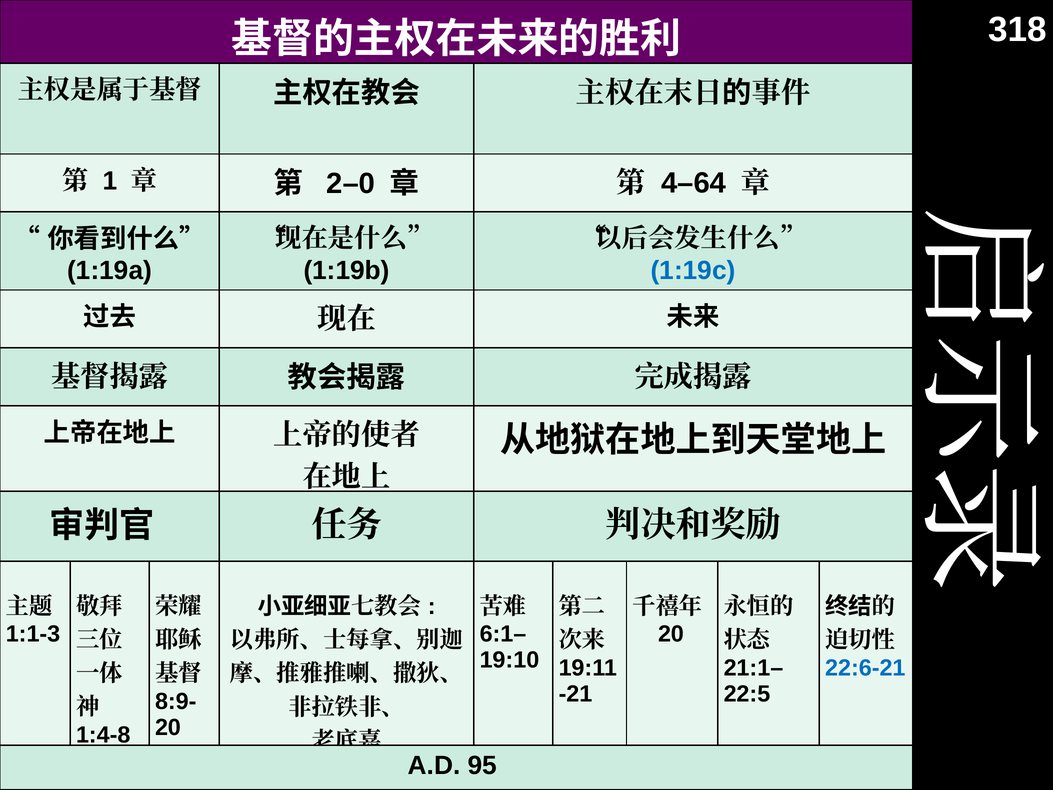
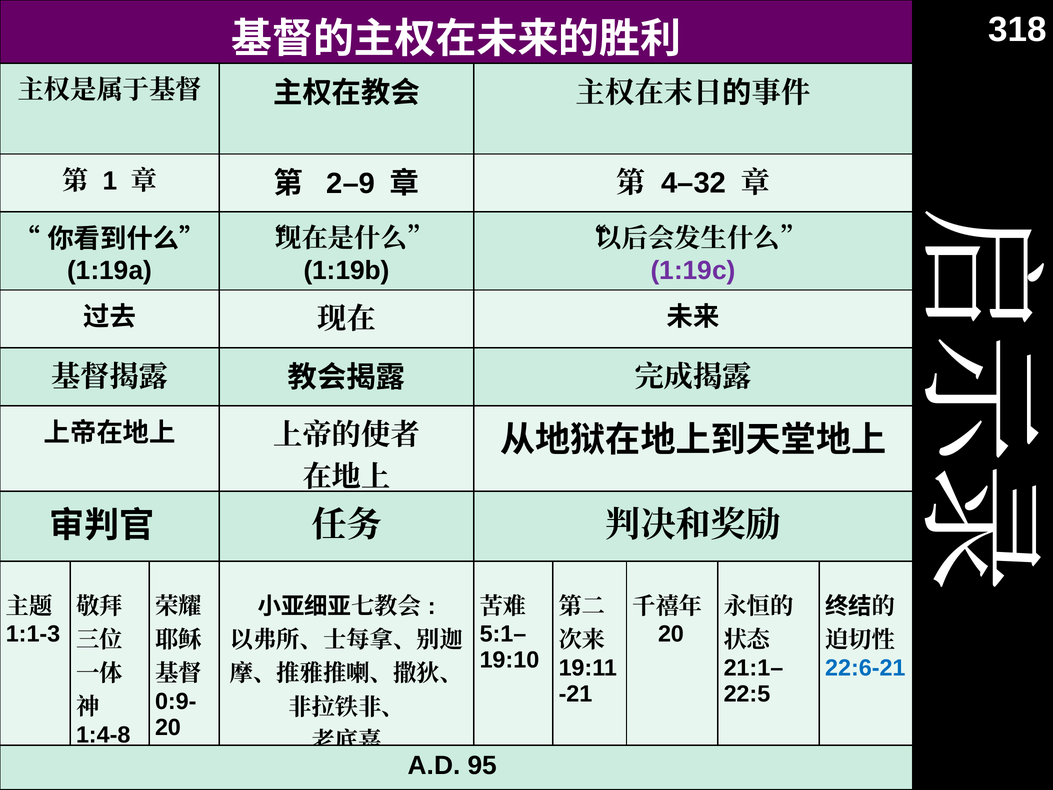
2–0: 2–0 -> 2–9 (351, 184)
4–64: 4–64 -> 4–32 (694, 183)
1:19c colour: blue -> purple (693, 271)
6:1–: 6:1– -> 5:1– (503, 634)
8:9-: 8:9- -> 0:9- (176, 701)
